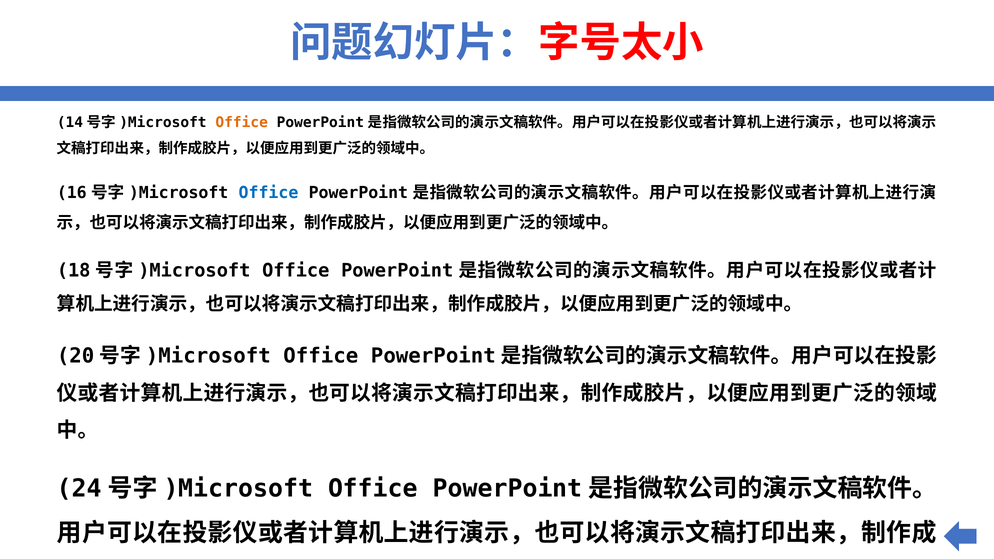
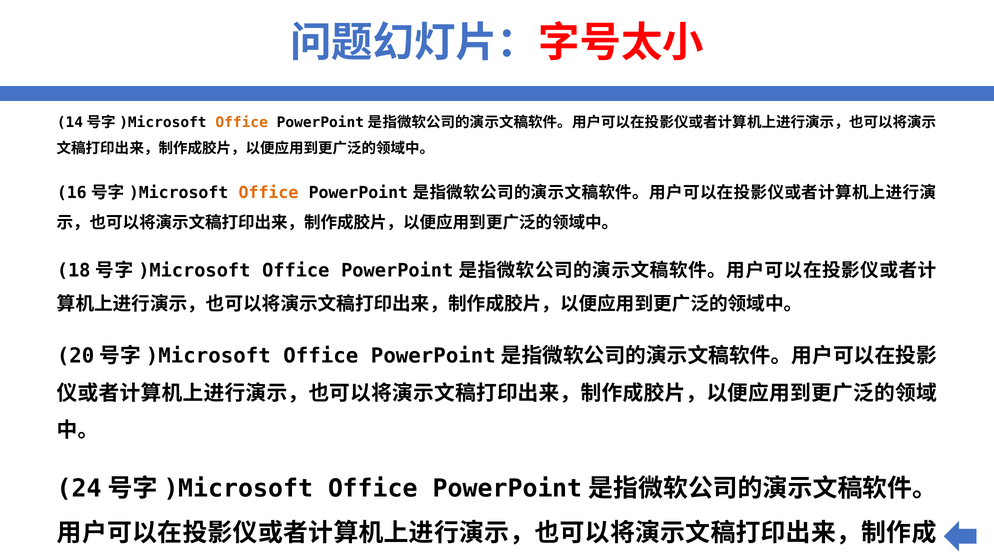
Office colour: blue -> orange (268, 193)
